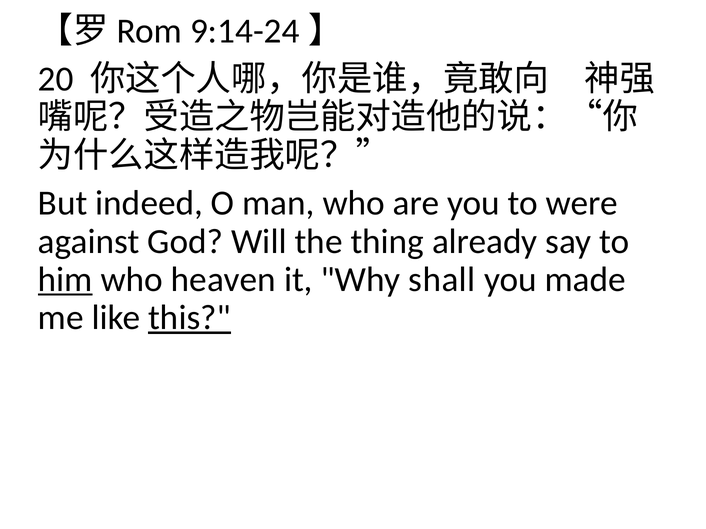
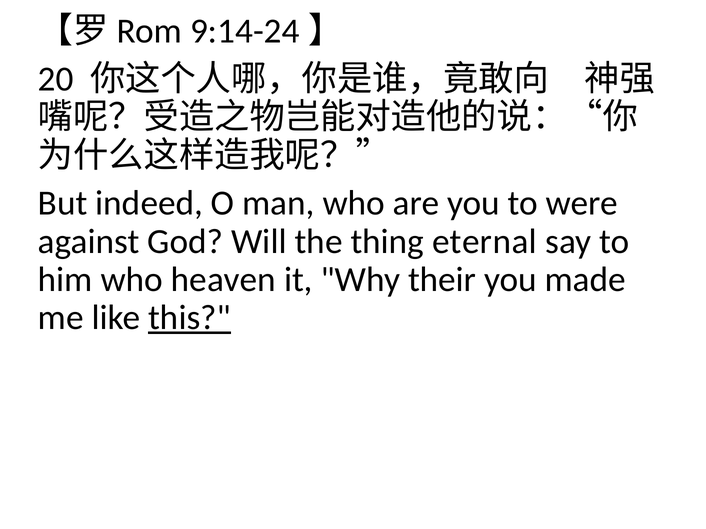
already: already -> eternal (484, 242)
him underline: present -> none (65, 280)
shall: shall -> their (442, 280)
